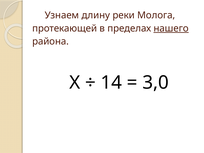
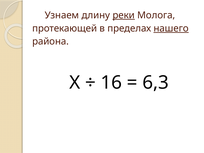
реки underline: none -> present (124, 15)
14: 14 -> 16 (111, 83)
3,0: 3,0 -> 6,3 (156, 83)
